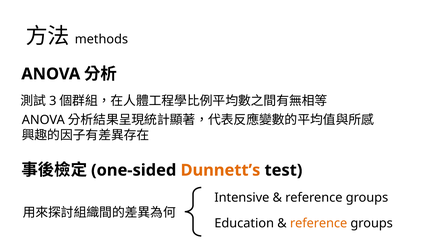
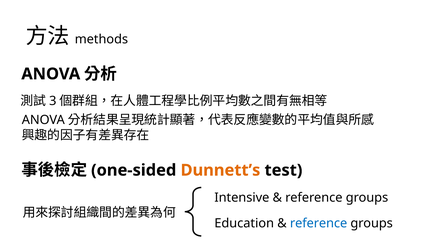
reference colour: orange -> blue (319, 224)
